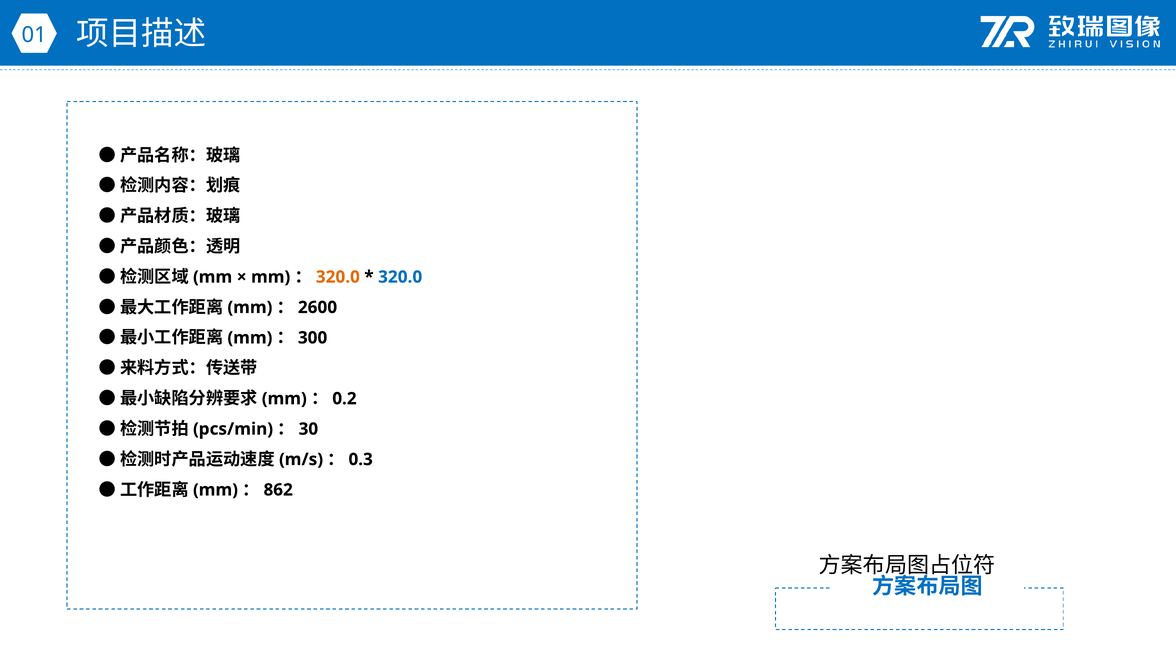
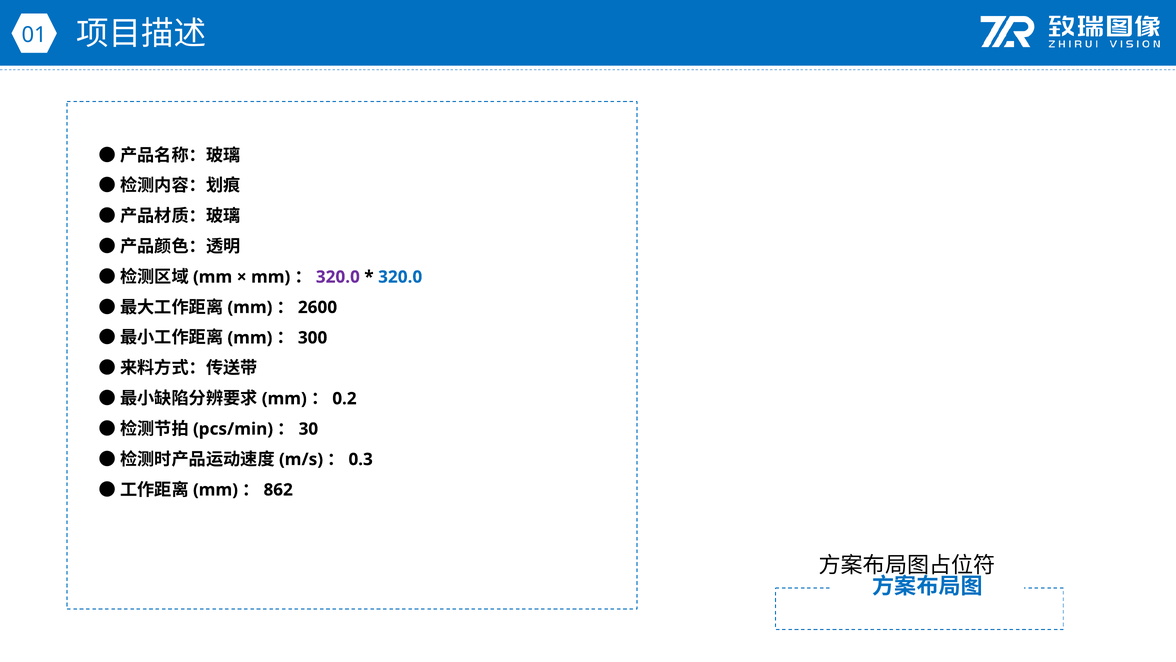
320.0 colour: orange -> purple (338, 277)
